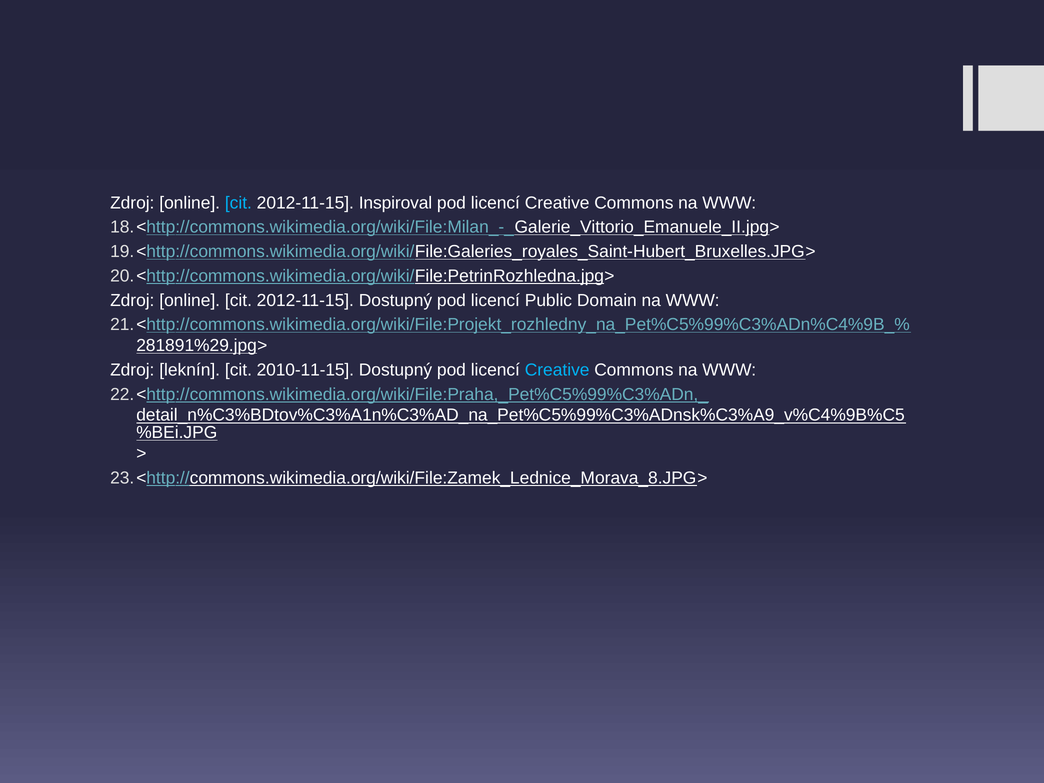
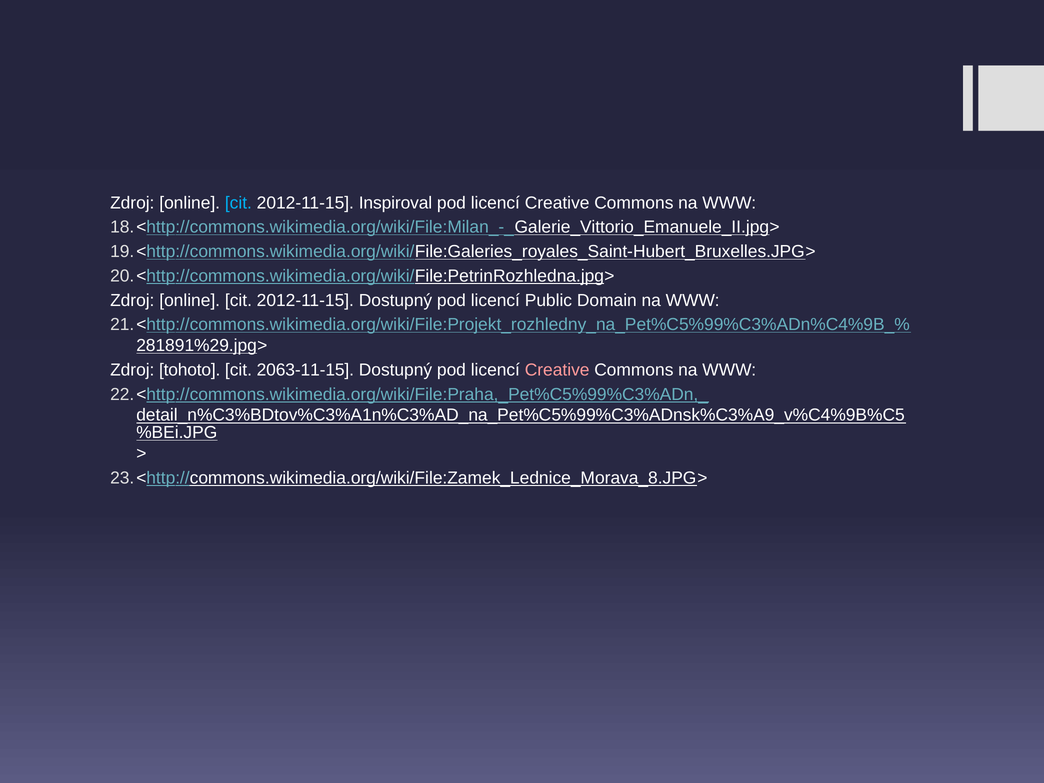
leknín: leknín -> tohoto (190, 370)
2010-11-15: 2010-11-15 -> 2063-11-15 (305, 370)
Creative colour: light blue -> pink (557, 370)
